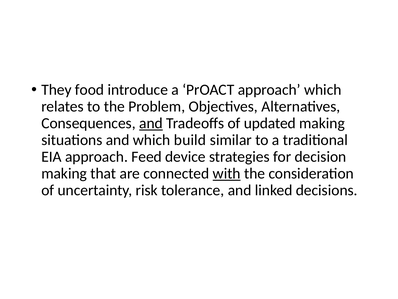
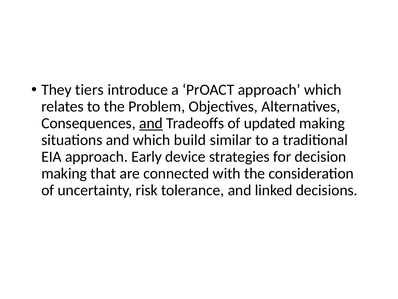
food: food -> tiers (89, 90)
Feed: Feed -> Early (147, 157)
with underline: present -> none (227, 173)
